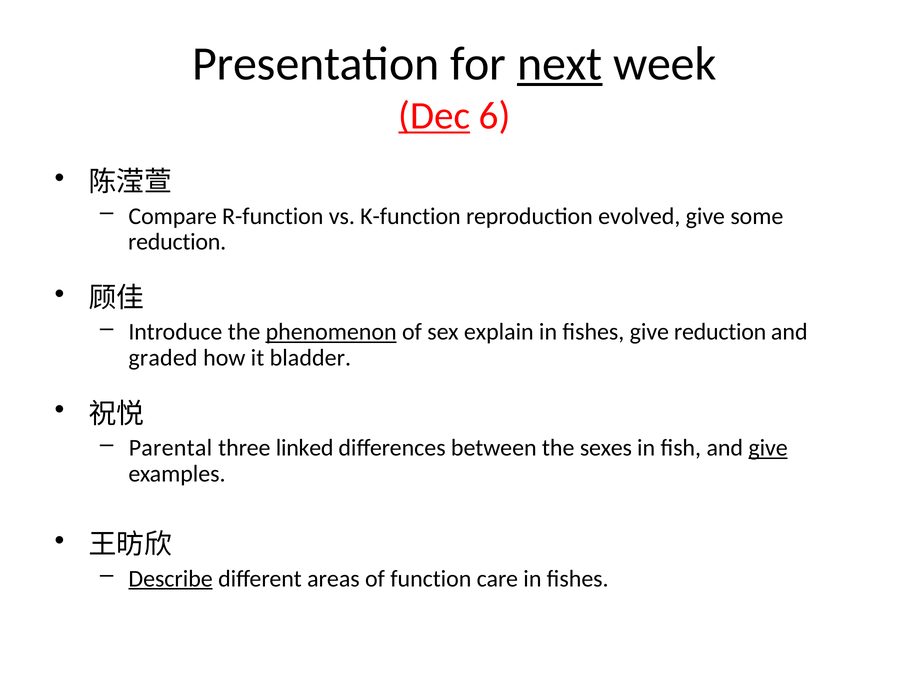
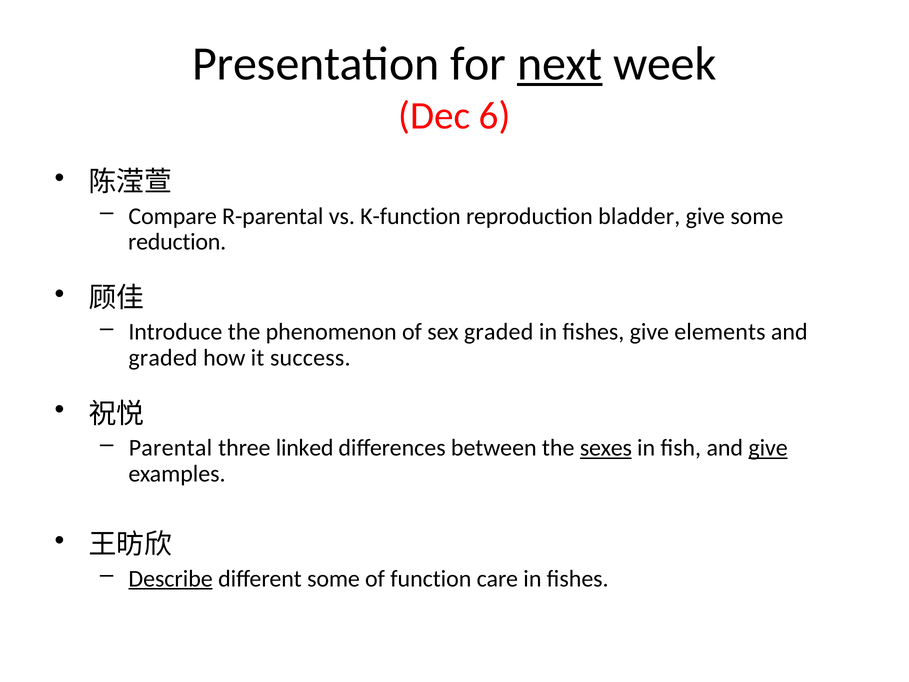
Dec underline: present -> none (434, 116)
R-function: R-function -> R-parental (273, 216)
evolved: evolved -> bladder (639, 216)
phenomenon underline: present -> none (331, 332)
sex explain: explain -> graded (499, 332)
give reduction: reduction -> elements (720, 332)
bladder: bladder -> success (310, 358)
sexes underline: none -> present (606, 448)
different areas: areas -> some (333, 578)
